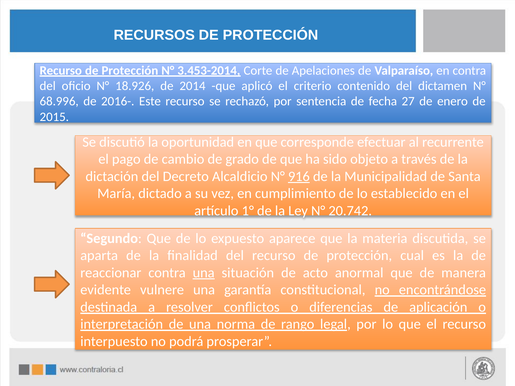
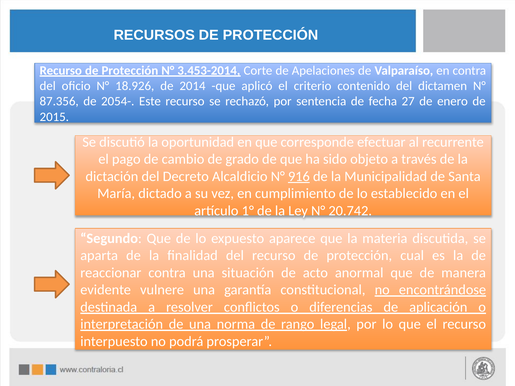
68.996: 68.996 -> 87.356 (59, 101)
2016-: 2016- -> 2054- (118, 101)
una underline: present -> none (204, 273)
